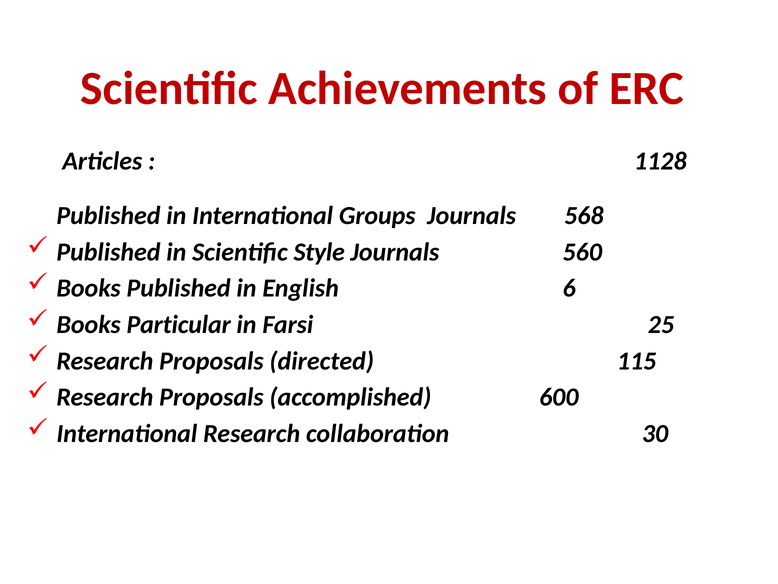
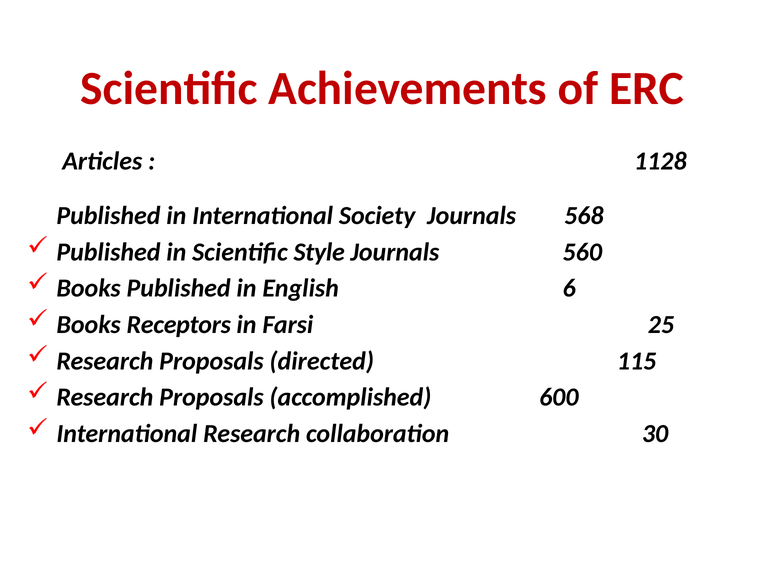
Groups: Groups -> Society (377, 216)
Particular: Particular -> Receptors (179, 324)
